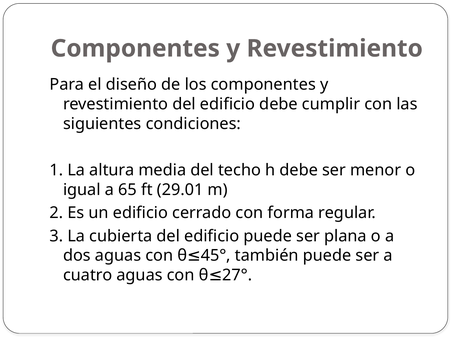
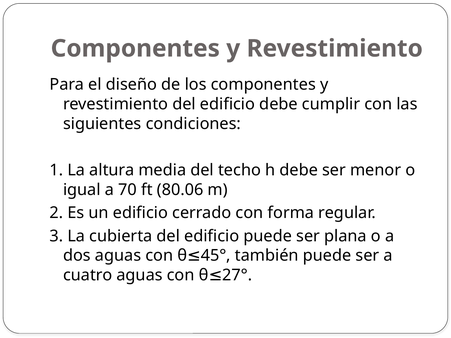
65: 65 -> 70 (128, 190)
29.01: 29.01 -> 80.06 (180, 190)
